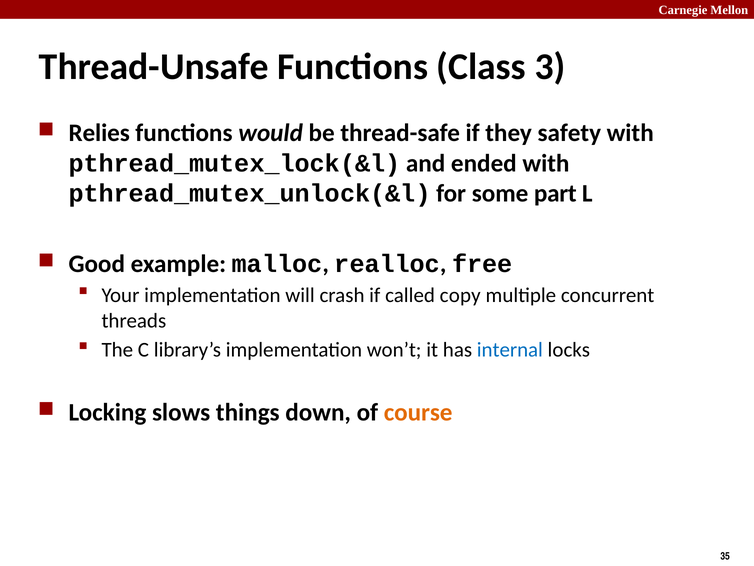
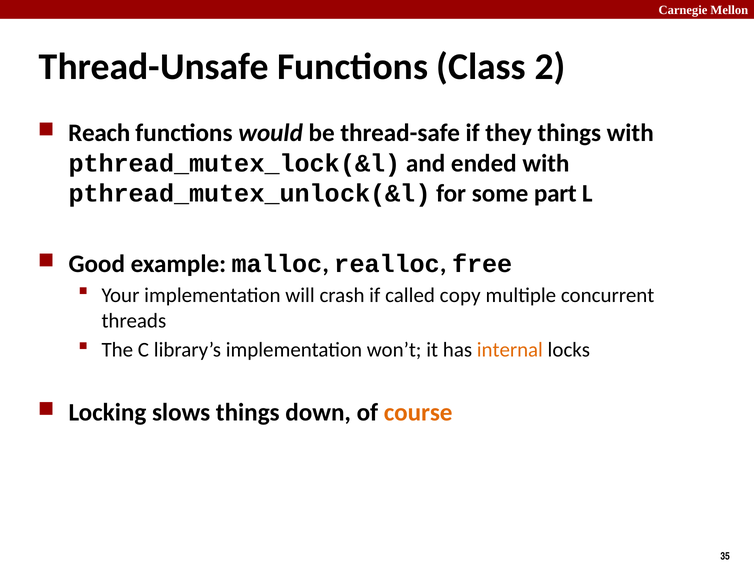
3: 3 -> 2 (550, 67)
Relies: Relies -> Reach (99, 133)
they safety: safety -> things (569, 133)
internal colour: blue -> orange (510, 350)
